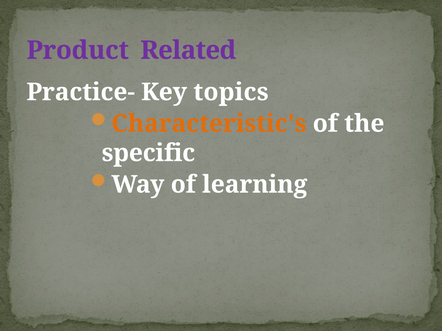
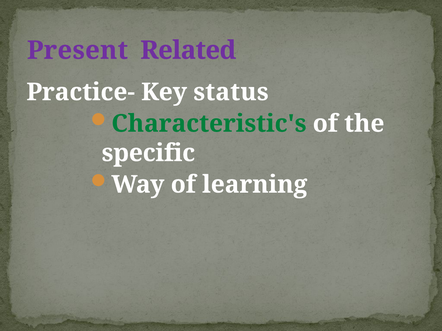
Product: Product -> Present (77, 50)
topics: topics -> status (231, 92)
Characteristic's colour: orange -> green (209, 124)
